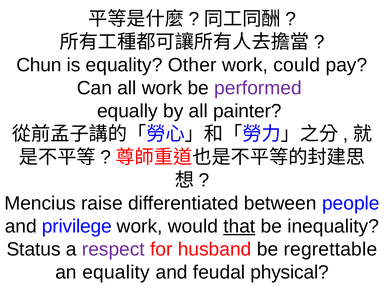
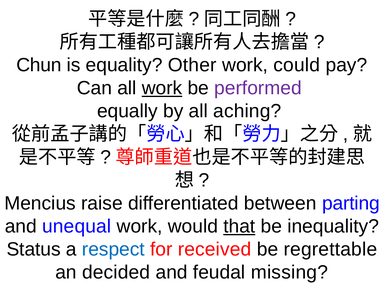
work underline: none -> present (162, 88)
painter: painter -> aching (247, 111)
people: people -> parting (351, 203)
privilege: privilege -> unequal (77, 226)
respect colour: purple -> blue (113, 249)
husband: husband -> received (215, 249)
an equality: equality -> decided (116, 272)
physical: physical -> missing (289, 272)
